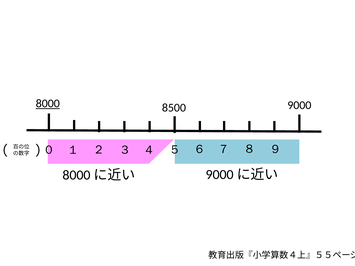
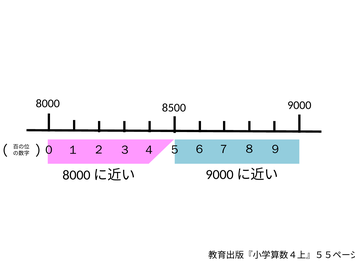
8000 underline: present -> none (48, 104)
